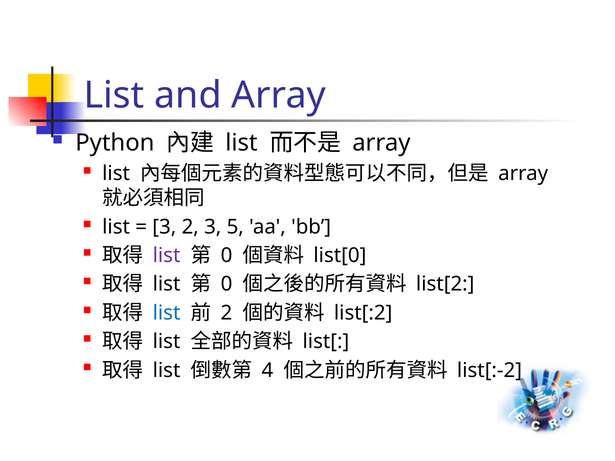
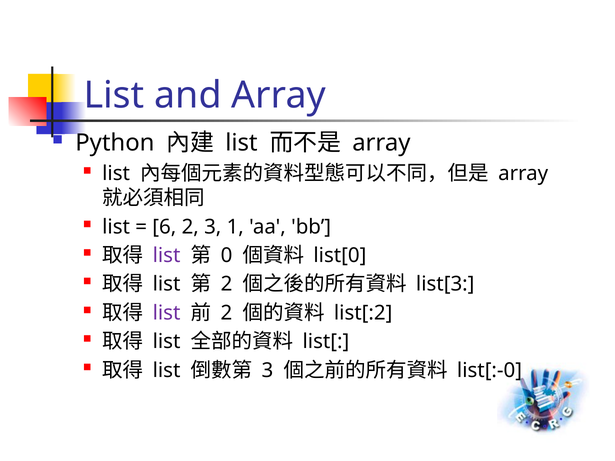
3: 3 -> 6 (164, 227)
5: 5 -> 1 (235, 227)
0: 0 -> 2 (226, 284)
list[2: list[2 -> list[3 (445, 284)
list colour: blue -> purple (167, 313)
4: 4 -> 3 (267, 370)
list[:-2: list[:-2 -> list[:-0 (490, 370)
